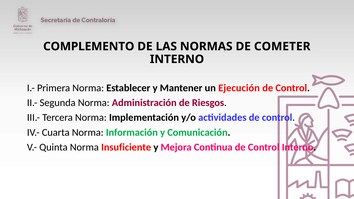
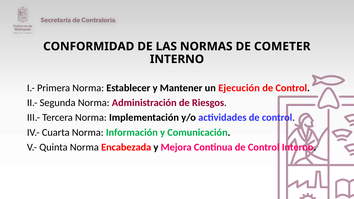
COMPLEMENTO: COMPLEMENTO -> CONFORMIDAD (89, 46)
Insuficiente: Insuficiente -> Encabezada (126, 147)
